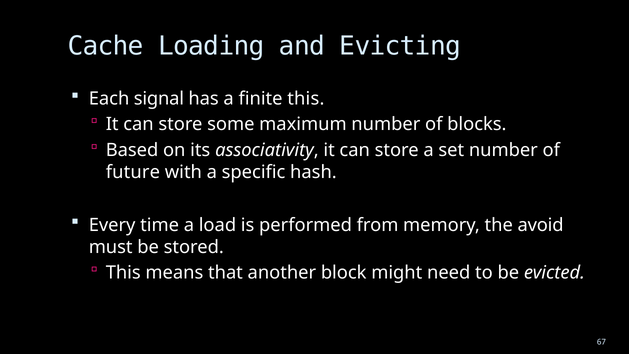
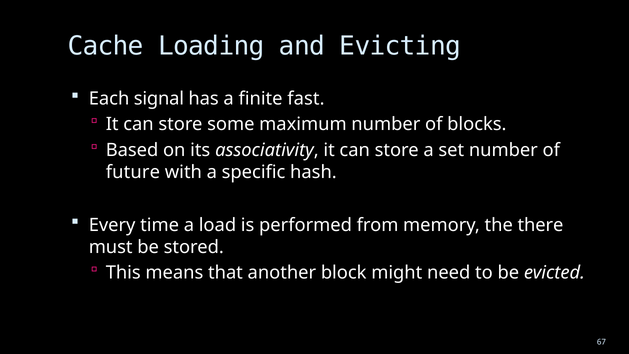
finite this: this -> fast (306, 99)
avoid: avoid -> there (541, 225)
